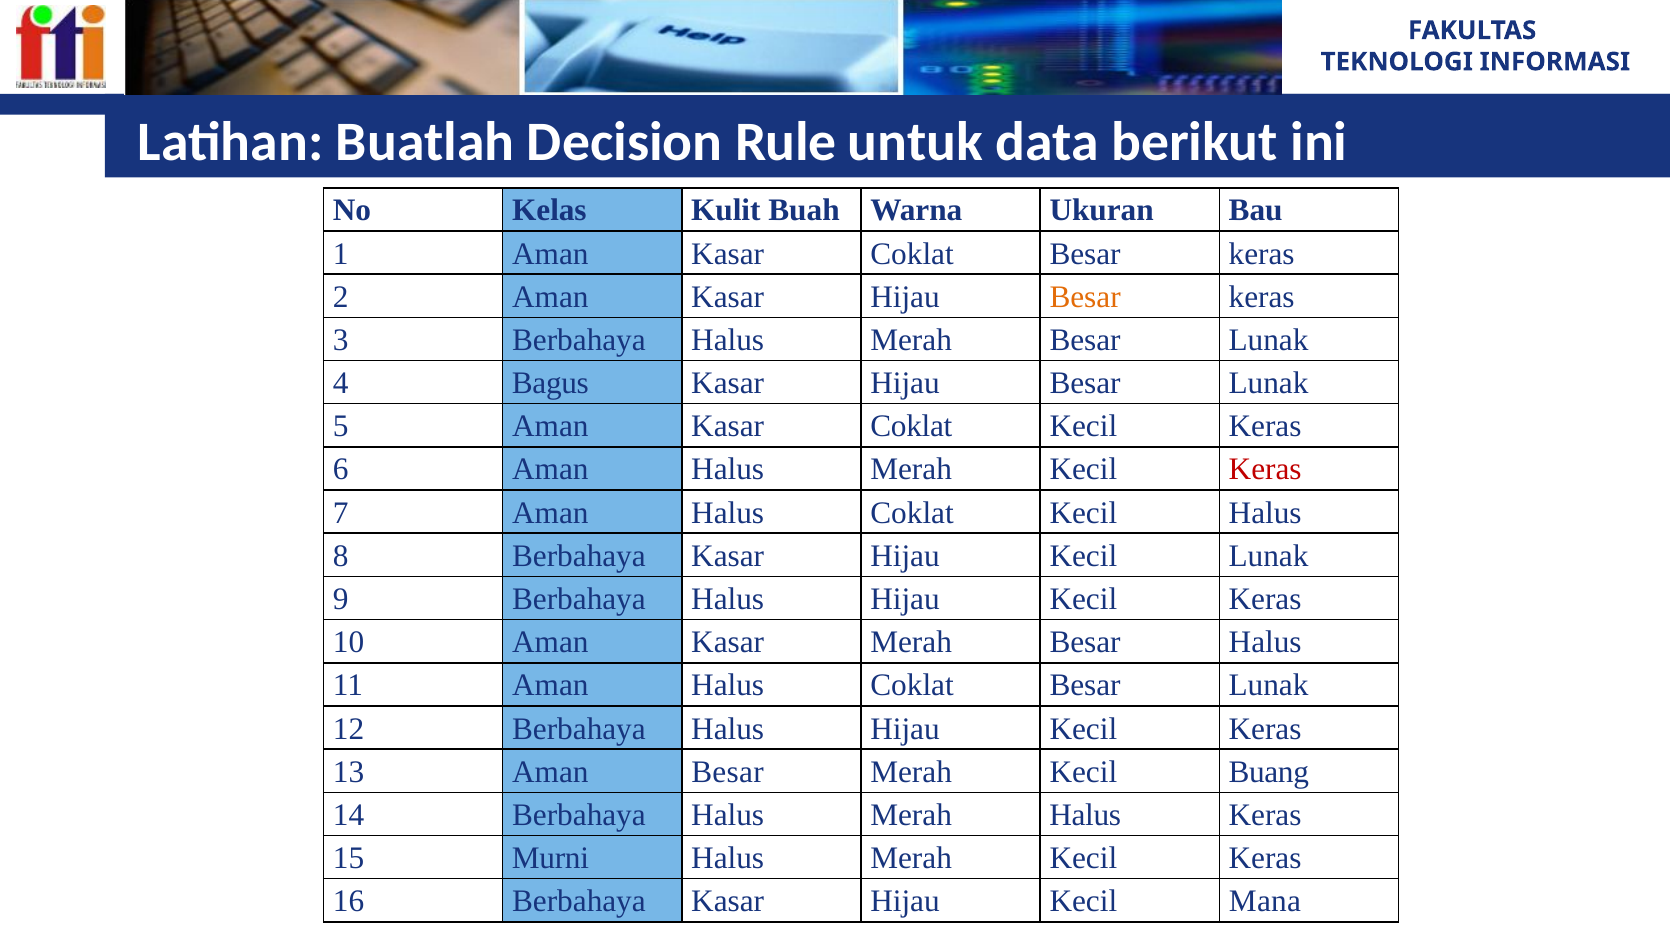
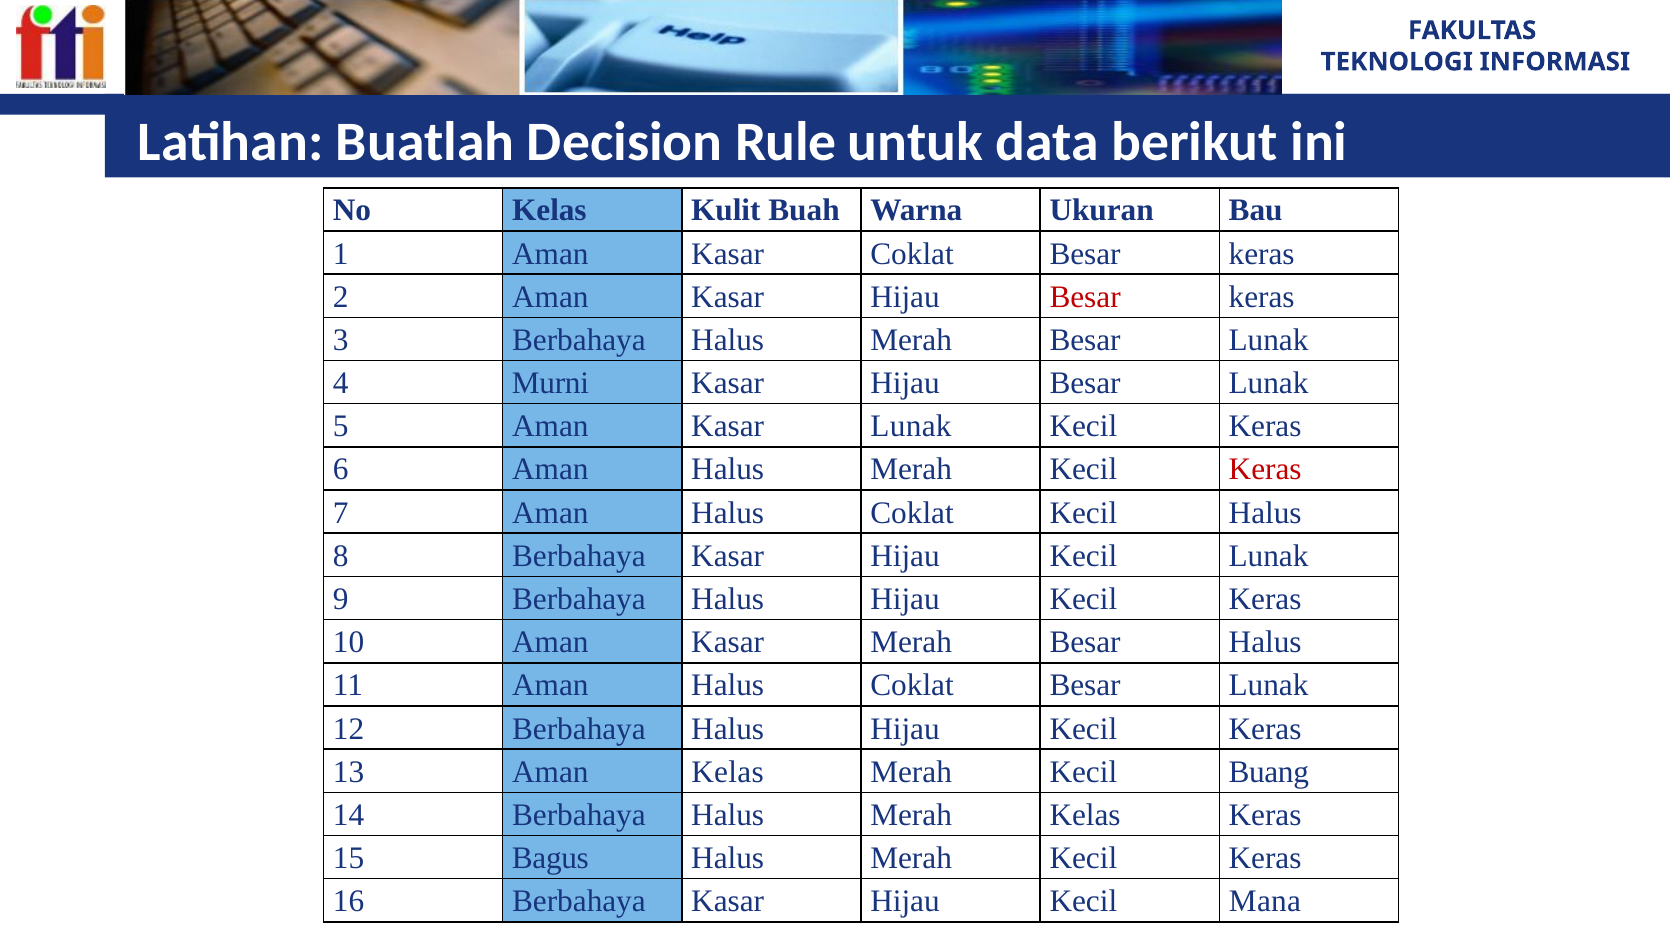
Besar colour: orange -> red (1085, 297)
Bagus: Bagus -> Murni (550, 383)
5 Aman Kasar Coklat: Coklat -> Lunak (911, 427)
Aman Besar: Besar -> Kelas (727, 772)
Merah Halus: Halus -> Kelas (1085, 815)
Murni: Murni -> Bagus (550, 859)
